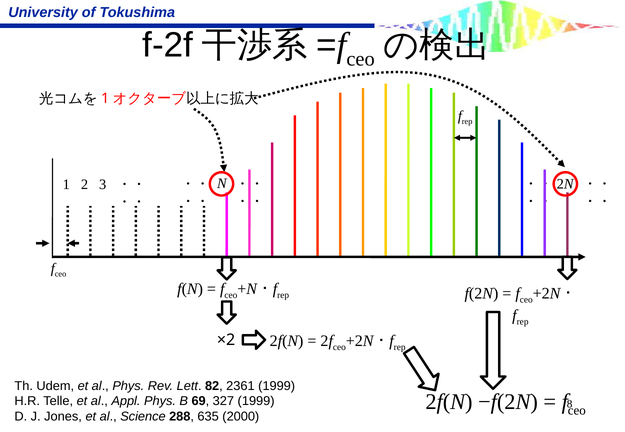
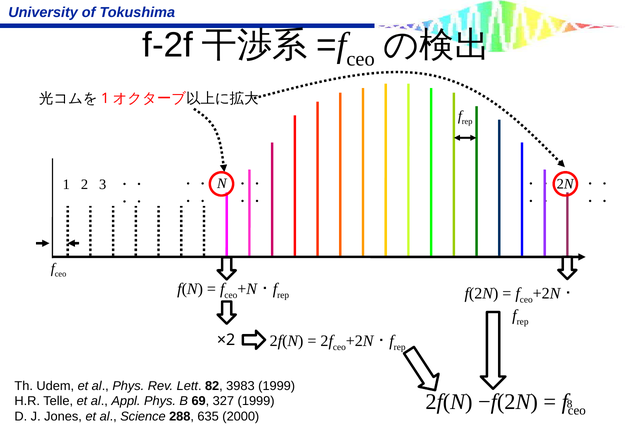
2361: 2361 -> 3983 (240, 386)
